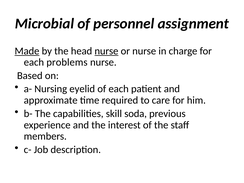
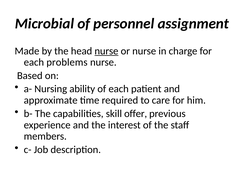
Made underline: present -> none (27, 51)
eyelid: eyelid -> ability (82, 89)
soda: soda -> offer (136, 114)
